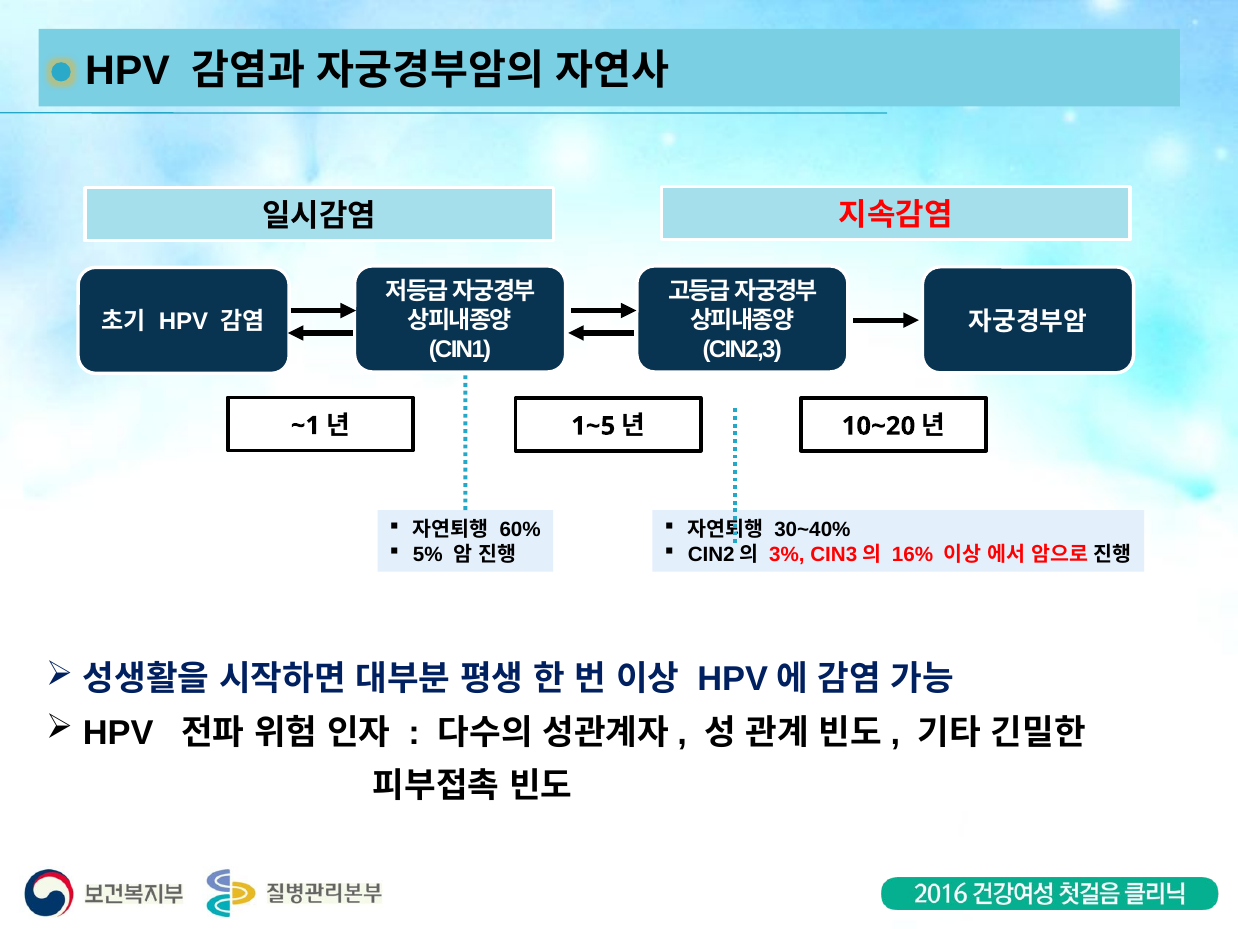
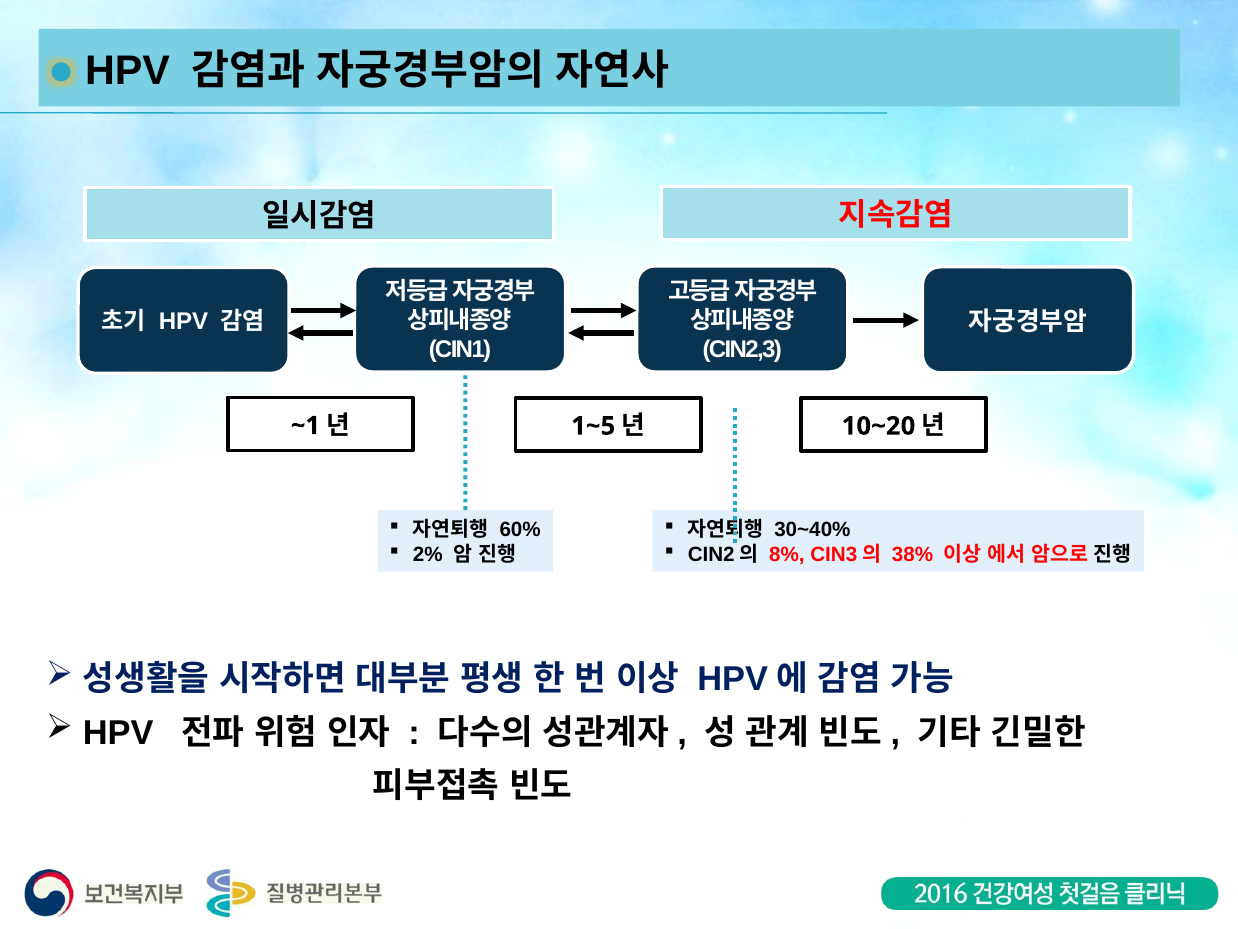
5%: 5% -> 2% (428, 554)
3%: 3% -> 8% (787, 554)
16%: 16% -> 38% (913, 554)
